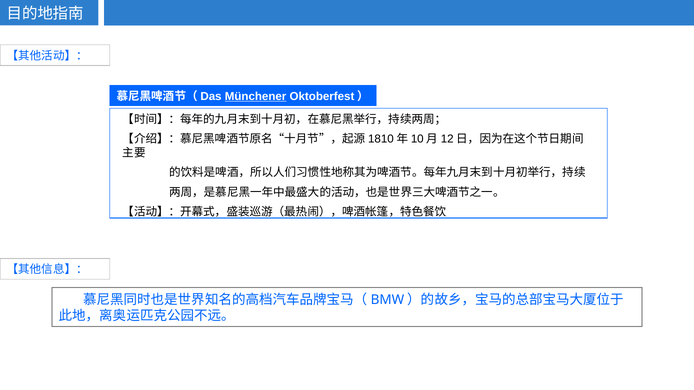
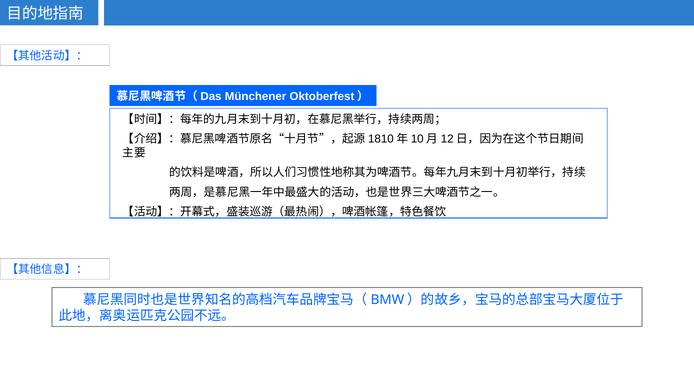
Münchener underline: present -> none (256, 96)
